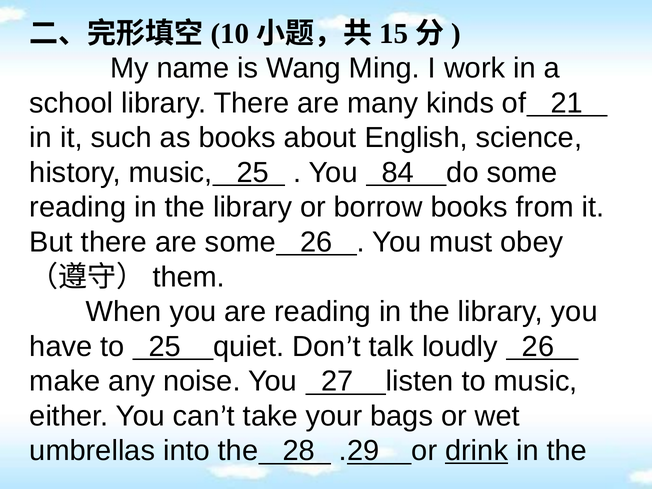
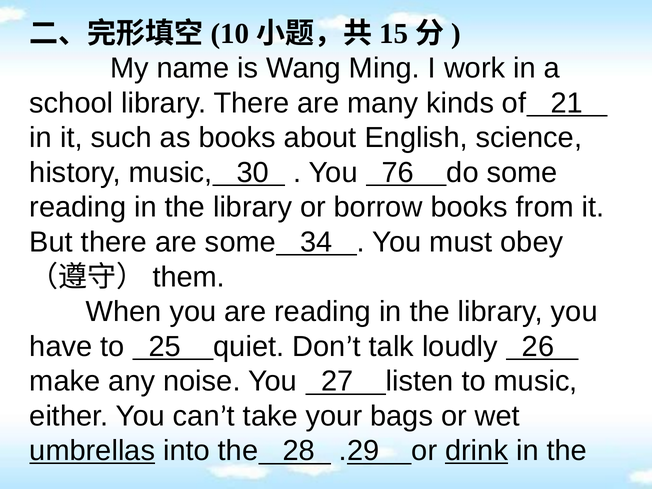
music 25: 25 -> 30 (253, 173)
84: 84 -> 76 (398, 173)
some 26: 26 -> 34 (316, 242)
umbrellas underline: none -> present (92, 451)
